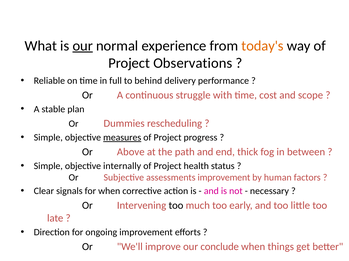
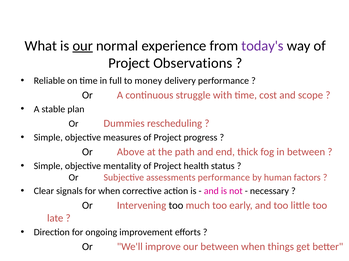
today's colour: orange -> purple (263, 46)
behind: behind -> money (148, 81)
measures underline: present -> none (122, 138)
internally: internally -> mentality (122, 166)
assessments improvement: improvement -> performance (224, 178)
our conclude: conclude -> between (220, 247)
